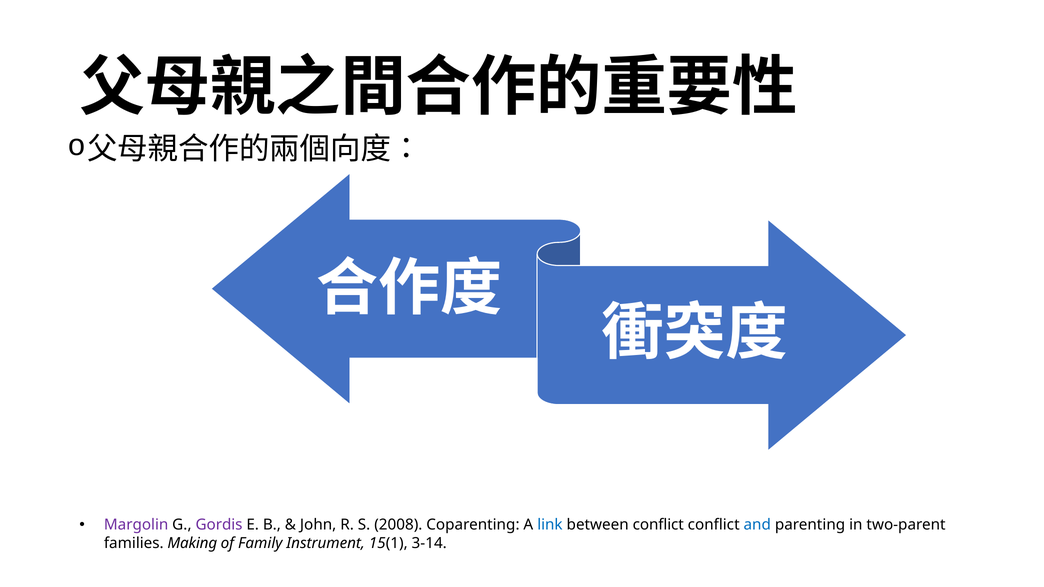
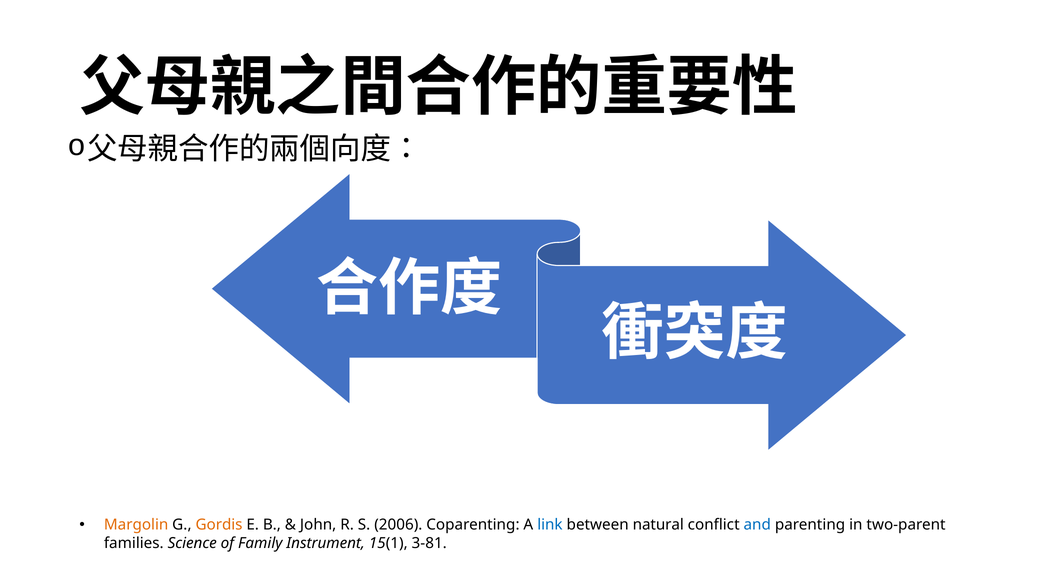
Margolin colour: purple -> orange (136, 525)
Gordis colour: purple -> orange (219, 525)
2008: 2008 -> 2006 (398, 525)
between conflict: conflict -> natural (658, 525)
Making: Making -> Science (192, 543)
3-14: 3-14 -> 3-81 (429, 543)
